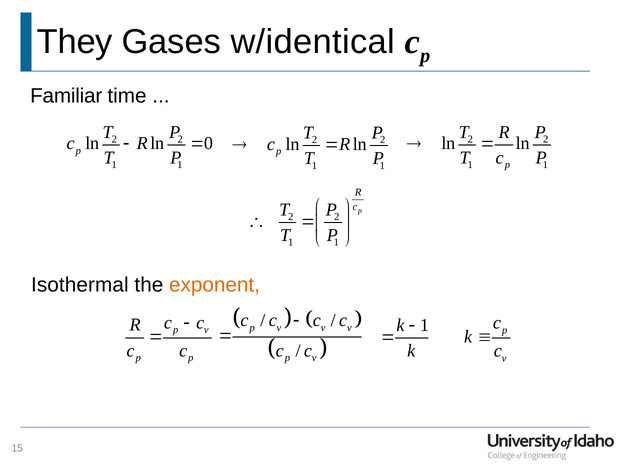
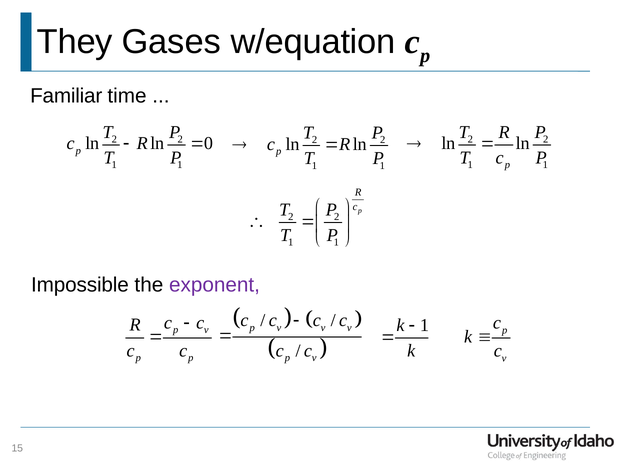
w/identical: w/identical -> w/equation (313, 42)
Isothermal: Isothermal -> Impossible (80, 285)
exponent colour: orange -> purple (214, 285)
